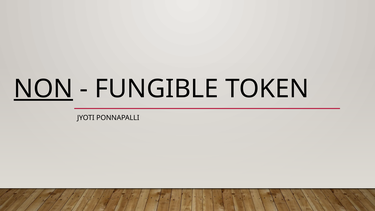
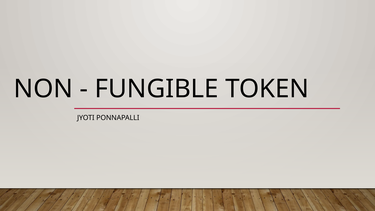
NON underline: present -> none (43, 89)
